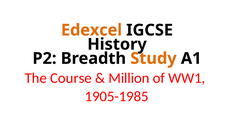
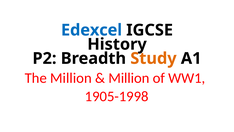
Edexcel colour: orange -> blue (92, 30)
The Course: Course -> Million (71, 78)
1905-1985: 1905-1985 -> 1905-1998 (117, 96)
